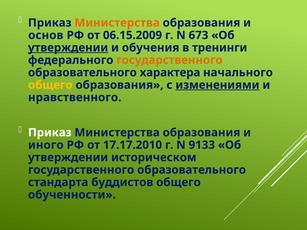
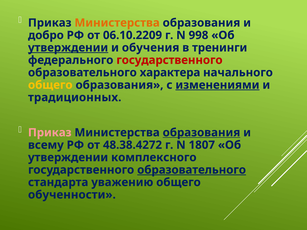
основ: основ -> добро (46, 35)
06.15.2009: 06.15.2009 -> 06.10.2209 (133, 35)
673: 673 -> 998 (198, 35)
государственного colour: orange -> red (169, 60)
нравственного: нравственного -> традиционных (75, 98)
Приказ colour: white -> pink (50, 133)
образования underline: none -> present (201, 133)
иного: иного -> всему (46, 145)
17.17.2010: 17.17.2010 -> 48.38.4272 (133, 145)
9133: 9133 -> 1807 (202, 145)
историческом: историческом -> комплексного (154, 158)
образовательного underline: none -> present (192, 170)
буддистов: буддистов -> уважению (122, 182)
